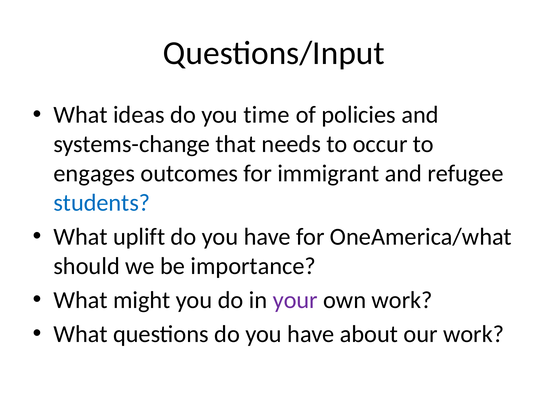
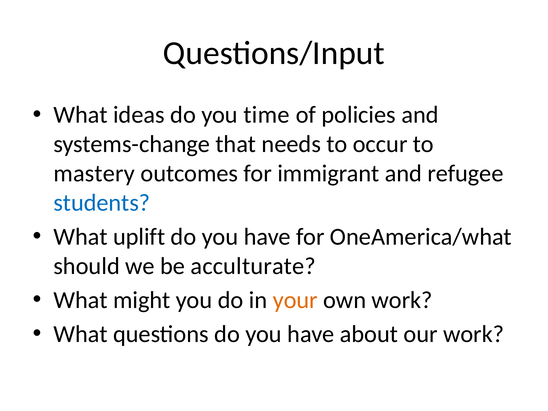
engages: engages -> mastery (94, 173)
importance: importance -> acculturate (253, 266)
your colour: purple -> orange (295, 300)
